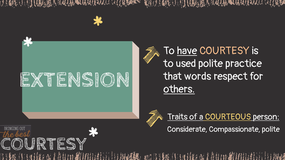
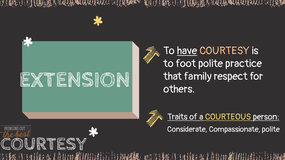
used: used -> foot (186, 64)
words: words -> family (198, 77)
others underline: present -> none (179, 89)
